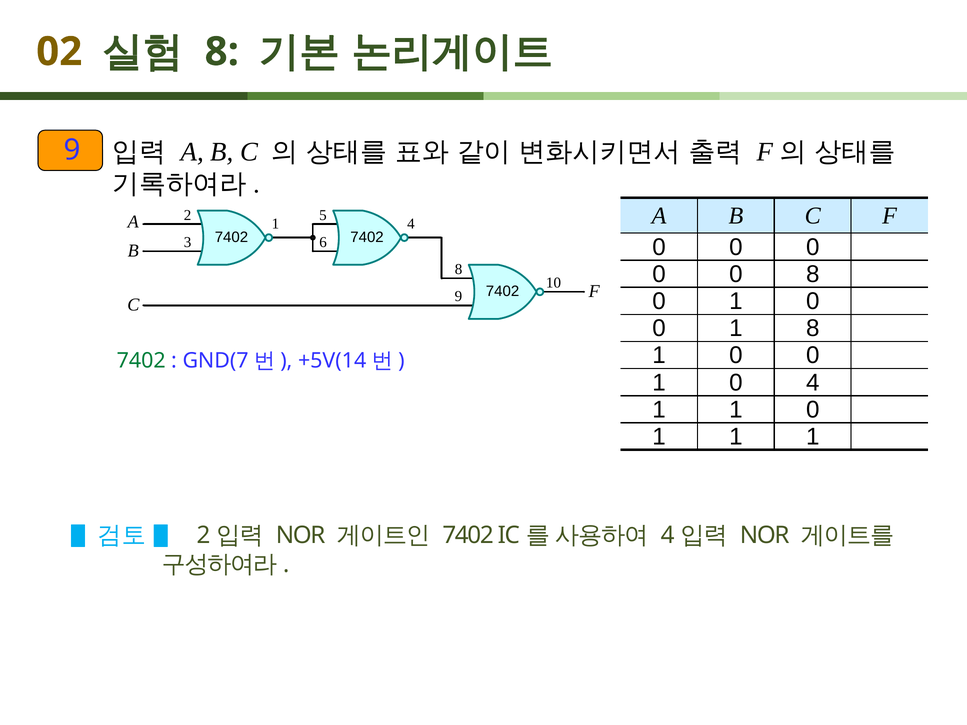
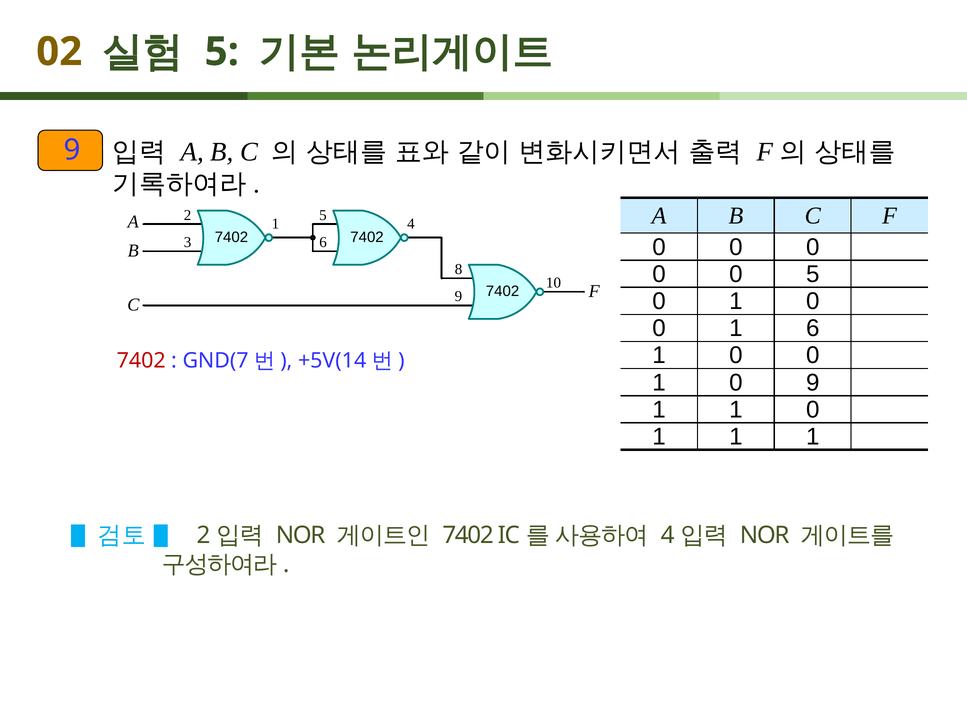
8: 8 -> 5 (222, 52)
0 8: 8 -> 5 (813, 274)
1 8: 8 -> 6 (813, 328)
7402 colour: green -> red (141, 361)
0 4: 4 -> 9 (813, 383)
